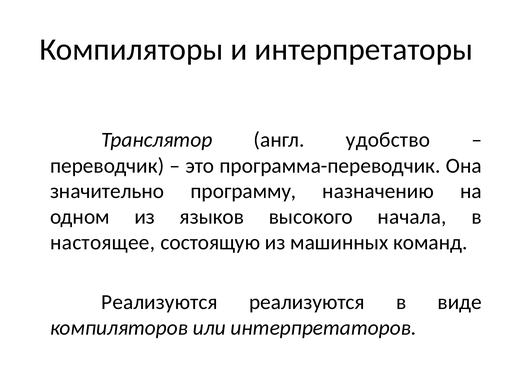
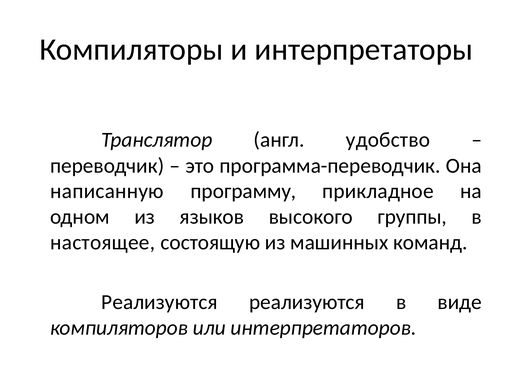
значительно: значительно -> написанную (107, 192)
назначению: назначению -> прикладное (378, 192)
начала: начала -> группы (412, 217)
